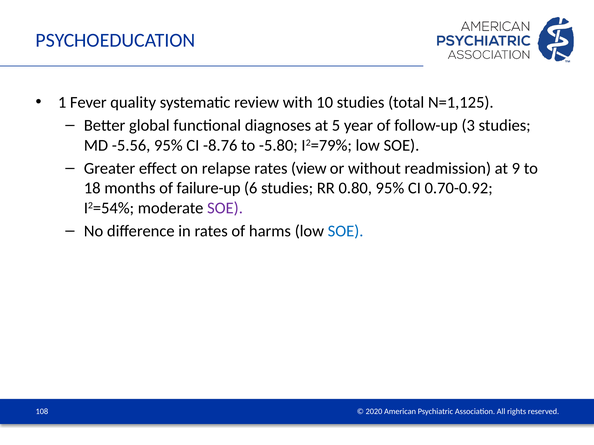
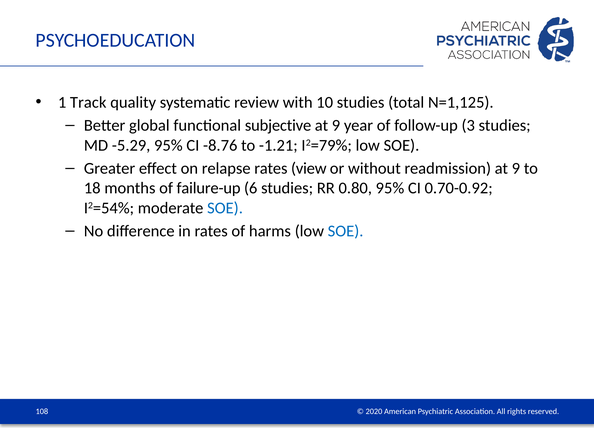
Fever: Fever -> Track (88, 103)
diagnoses: diagnoses -> subjective (278, 126)
5: 5 -> 9 (336, 126)
-5.56: -5.56 -> -5.29 (131, 145)
-5.80: -5.80 -> -1.21 (278, 145)
SOE colour: purple -> blue (225, 208)
